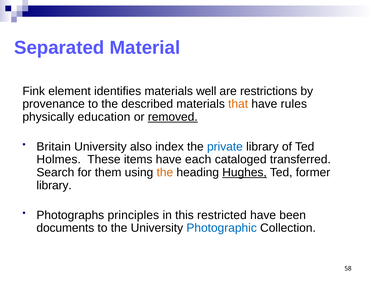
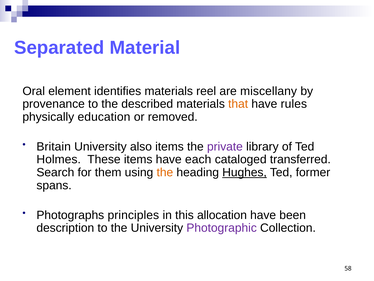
Fink: Fink -> Oral (34, 91)
well: well -> reel (206, 91)
restrictions: restrictions -> miscellany (269, 91)
removed underline: present -> none (173, 117)
also index: index -> items (169, 146)
private colour: blue -> purple (225, 146)
library: library -> spans (54, 185)
restricted: restricted -> allocation (222, 215)
documents: documents -> description (65, 228)
Photographic colour: blue -> purple (222, 228)
